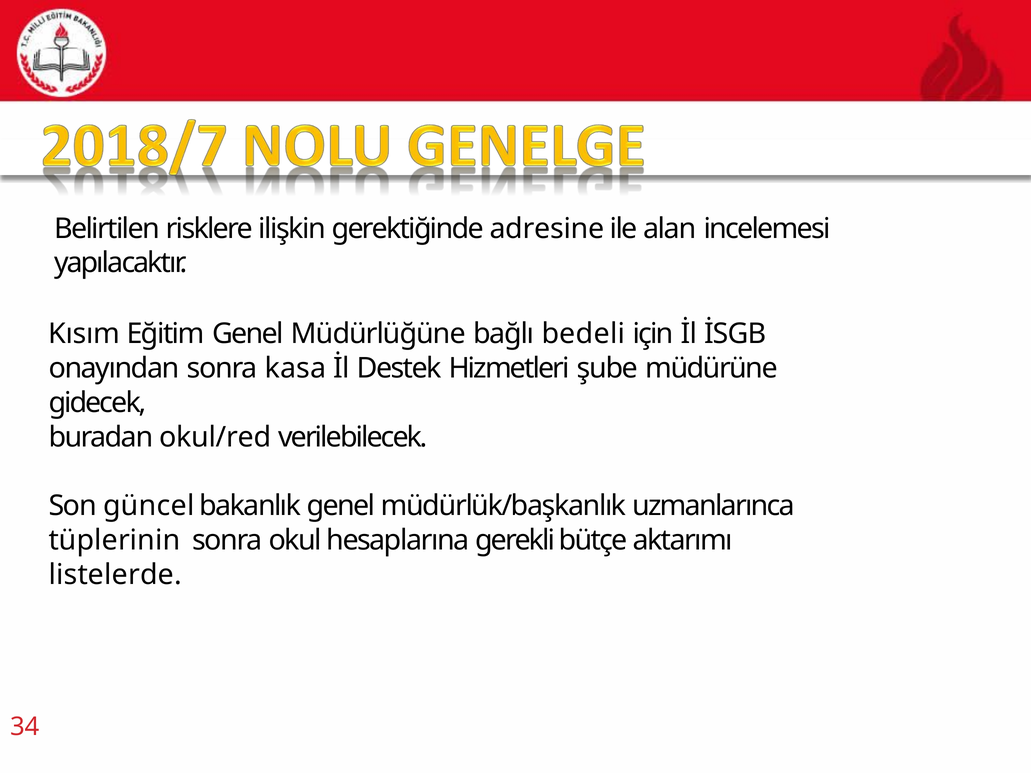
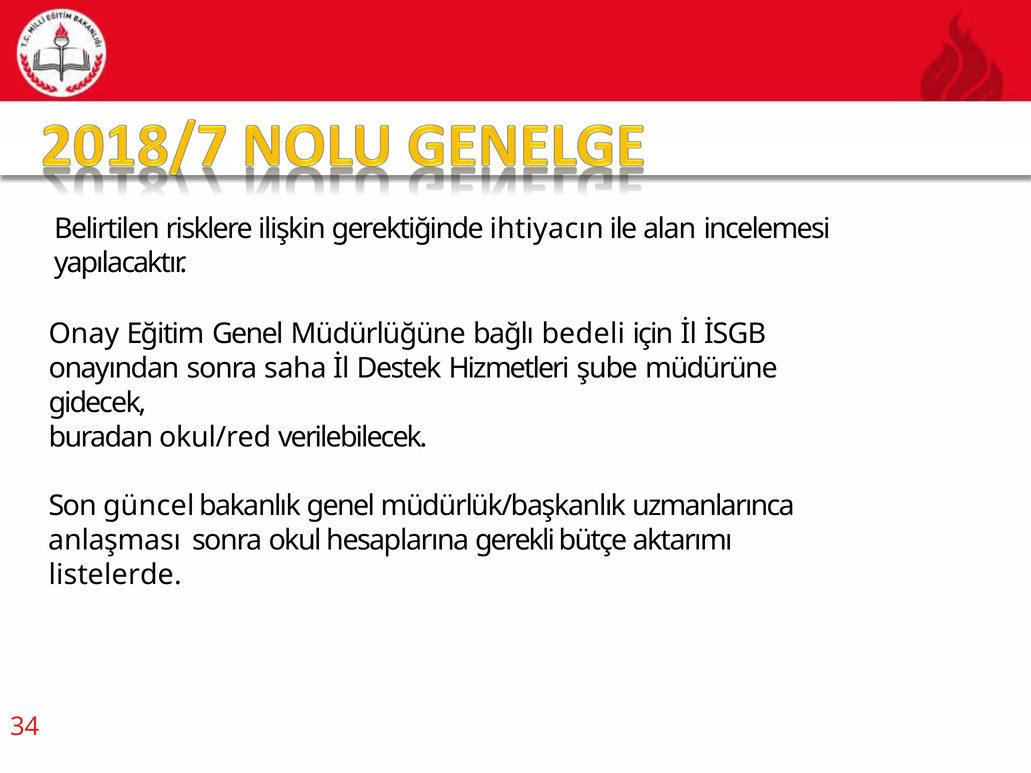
adresine: adresine -> ihtiyacın (547, 229)
Kısım: Kısım -> Onay (84, 334)
kasa: kasa -> saha (296, 369)
tüplerinin: tüplerinin -> anlaşması (115, 540)
